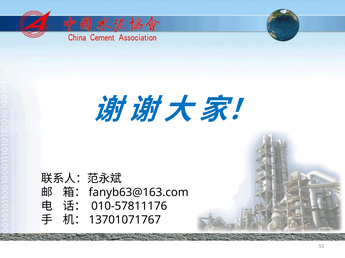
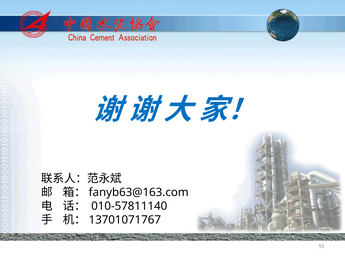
010-57811176: 010-57811176 -> 010-57811140 (129, 207)
